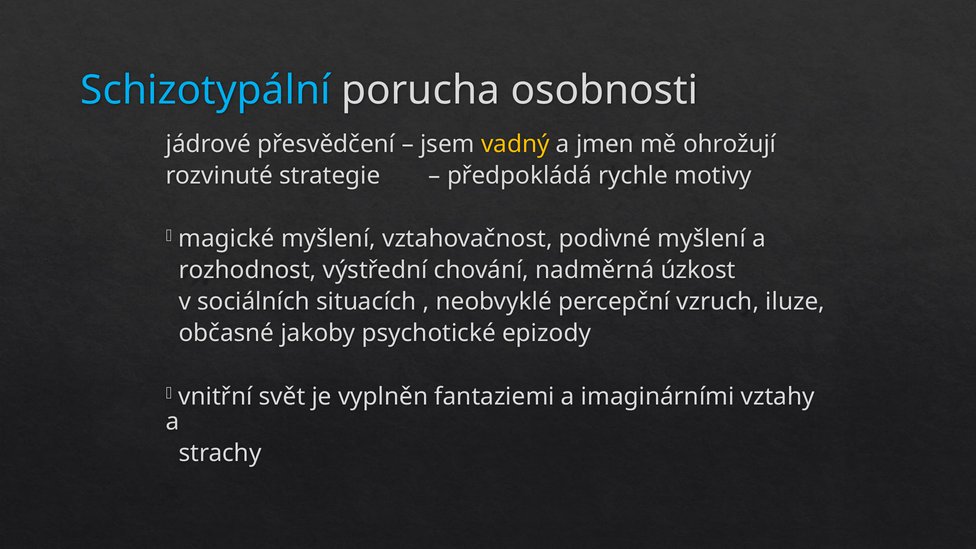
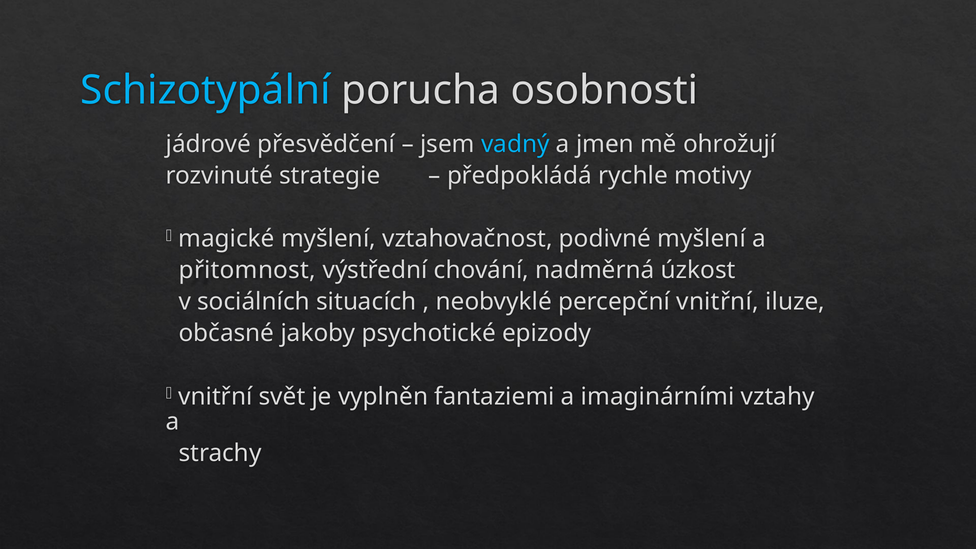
vadný colour: yellow -> light blue (515, 144)
rozhodnost: rozhodnost -> přitomnost (247, 270)
percepční vzruch: vzruch -> vnitřní (718, 302)
